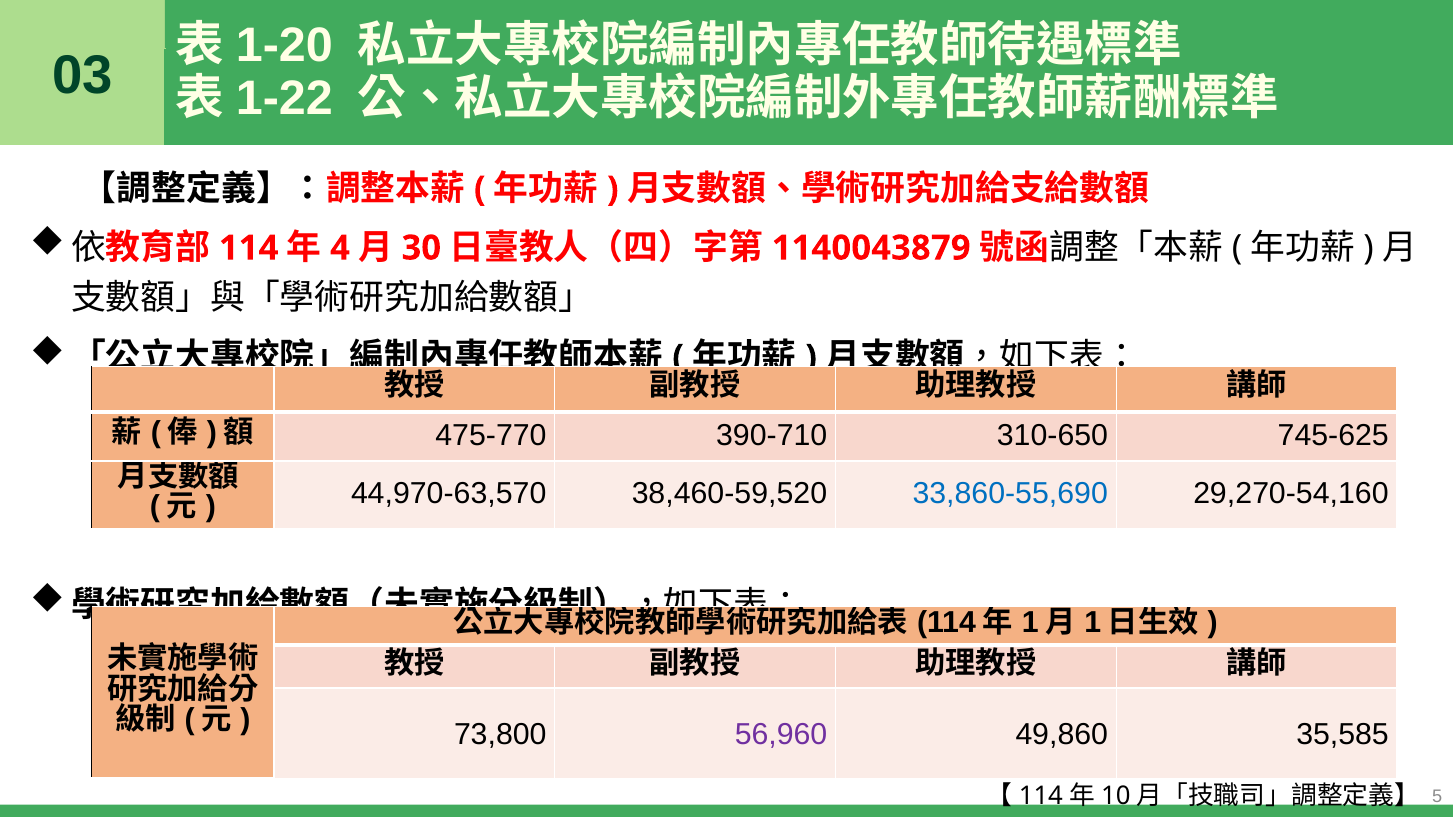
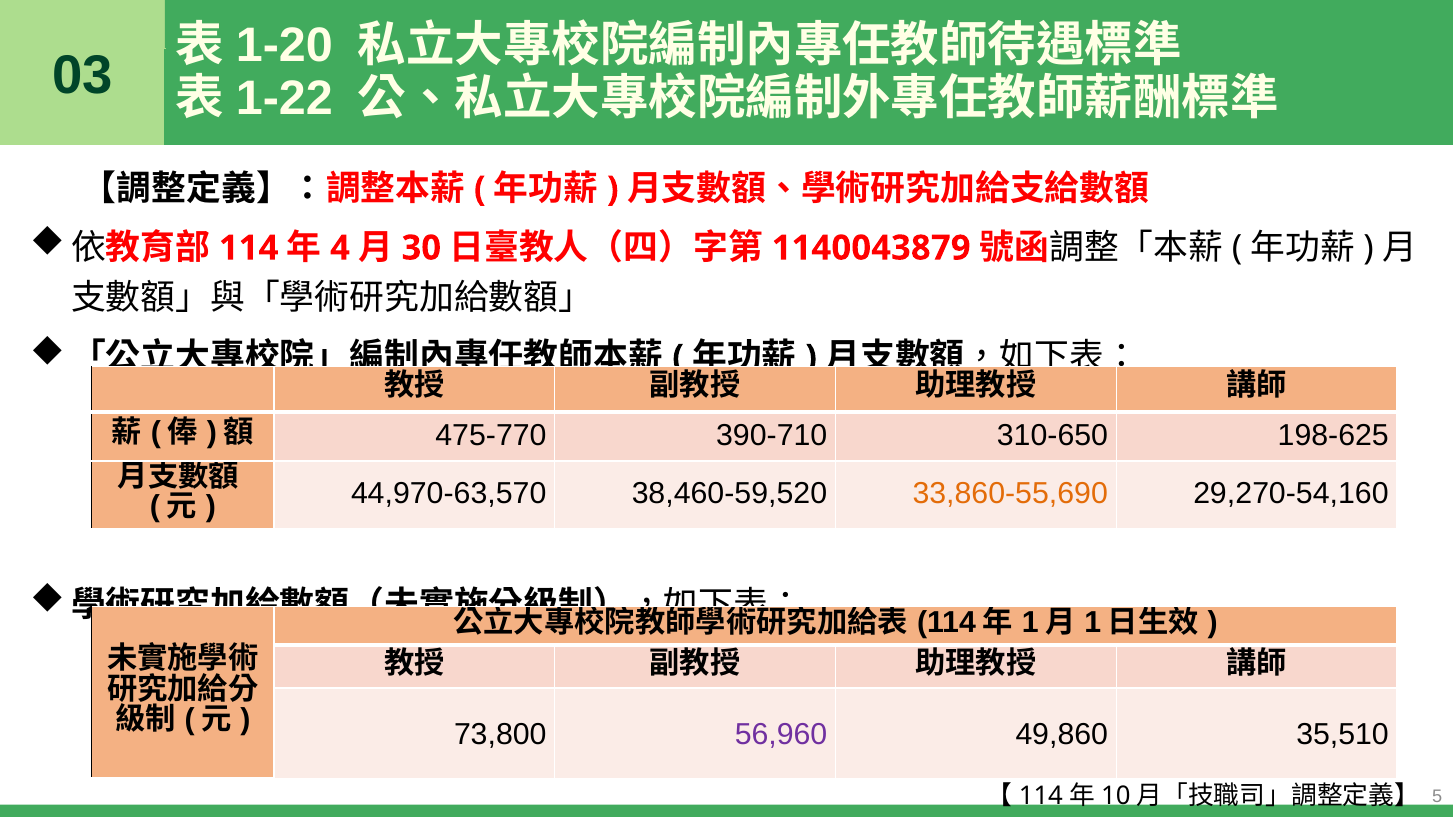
745-625: 745-625 -> 198-625 (1333, 435)
33,860-55,690 colour: blue -> orange (1010, 494)
35,585: 35,585 -> 35,510 (1343, 734)
